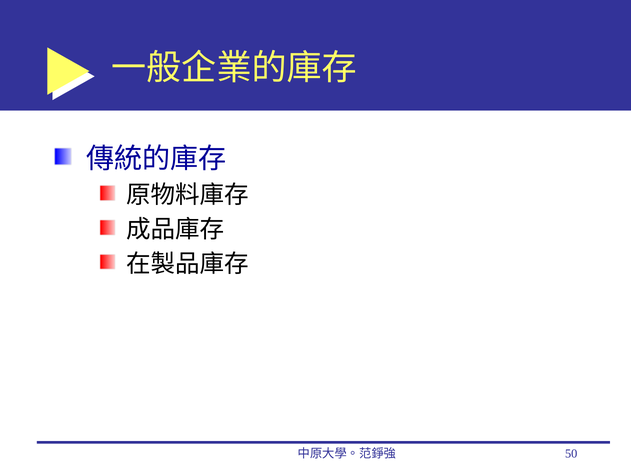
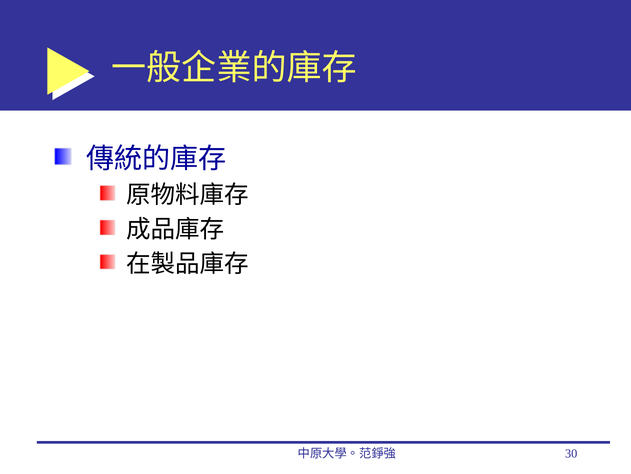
50: 50 -> 30 (571, 453)
